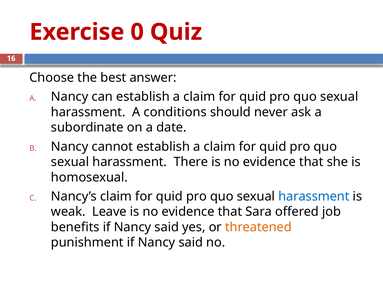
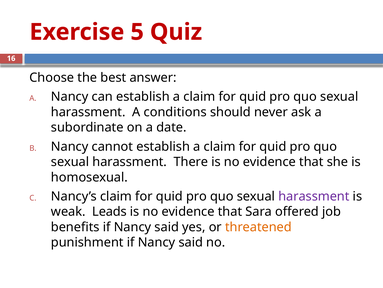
0: 0 -> 5 (137, 32)
harassment colour: blue -> purple (314, 196)
Leave: Leave -> Leads (109, 211)
